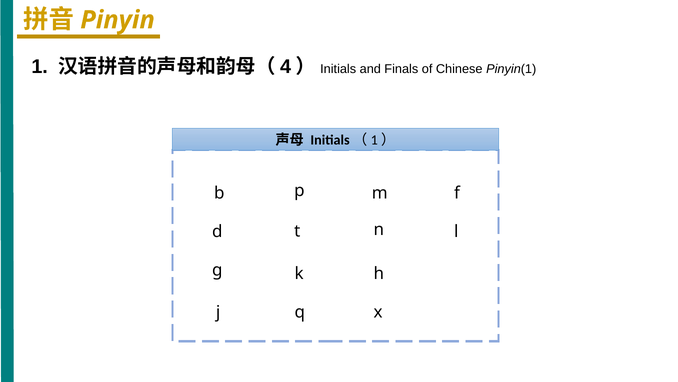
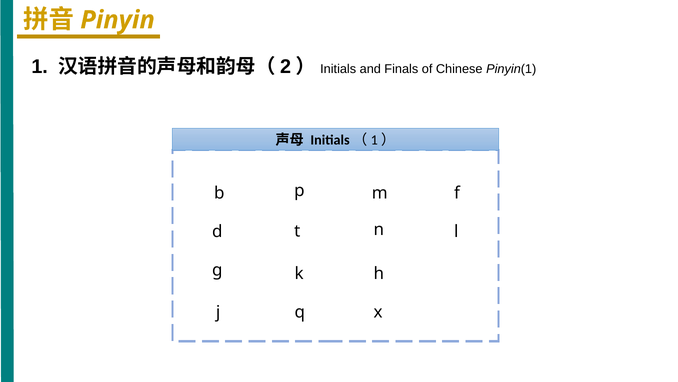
4: 4 -> 2 (286, 67)
